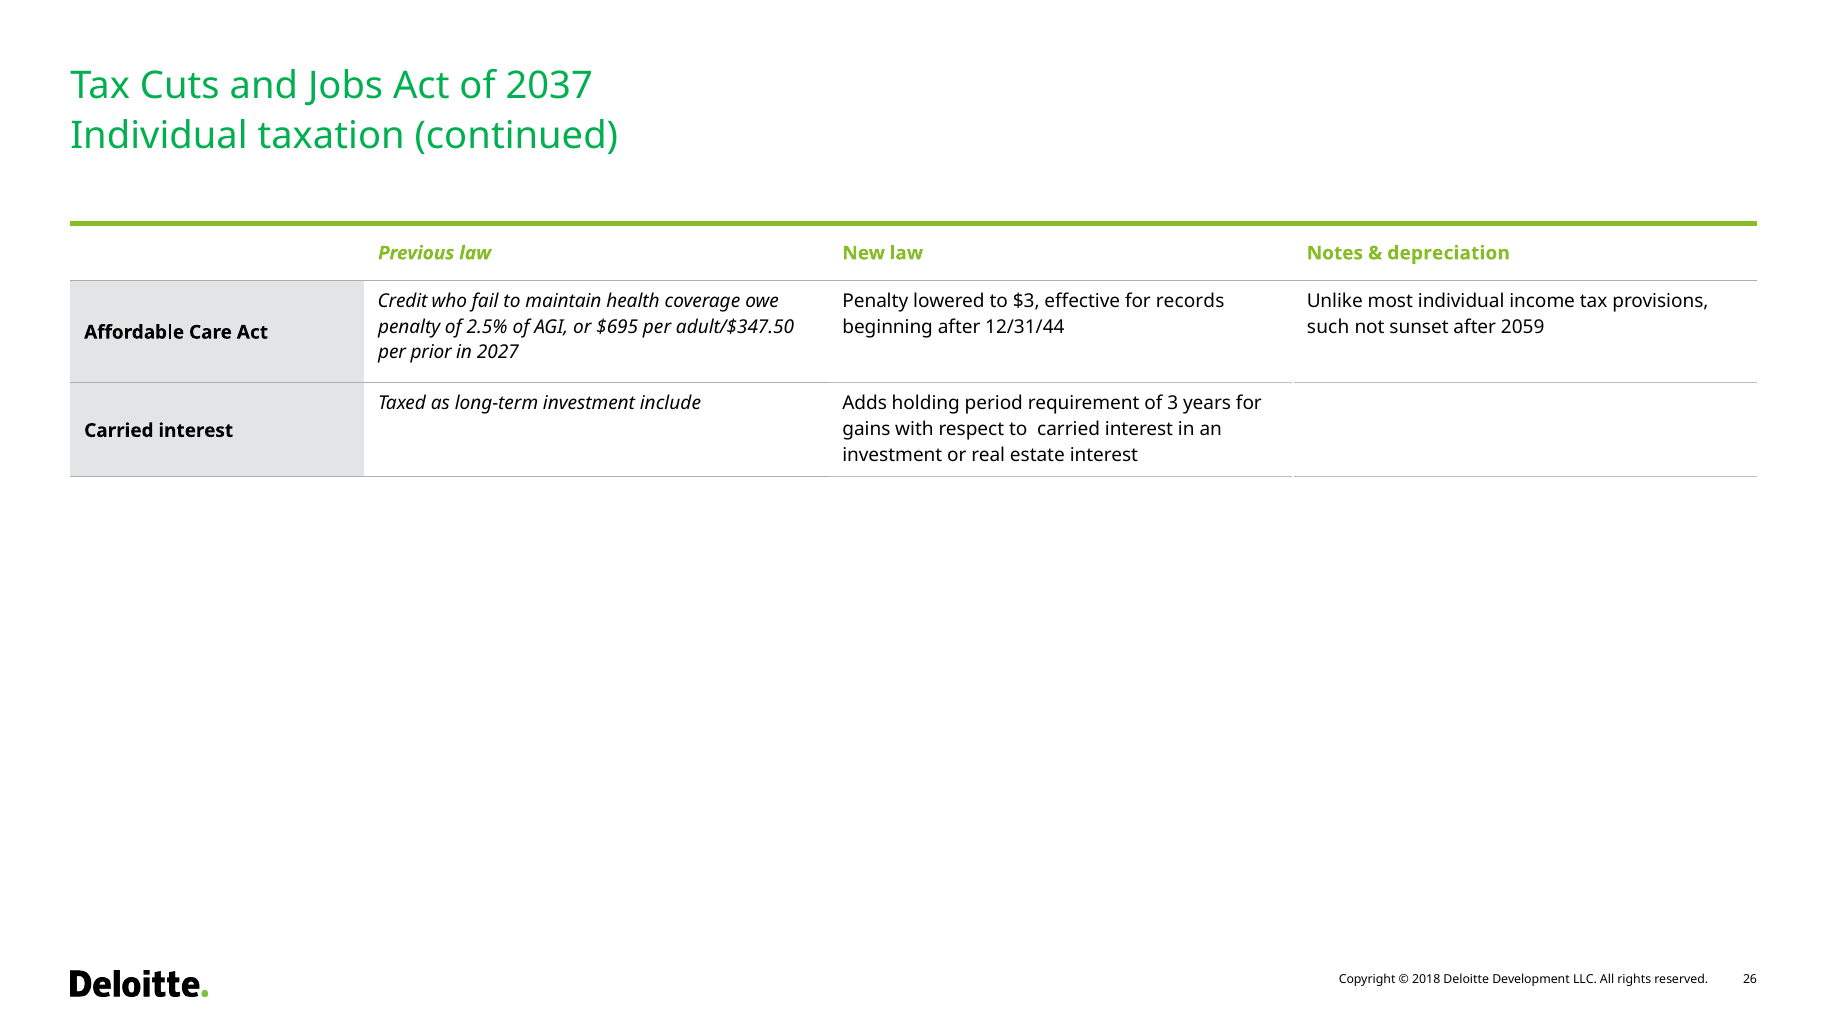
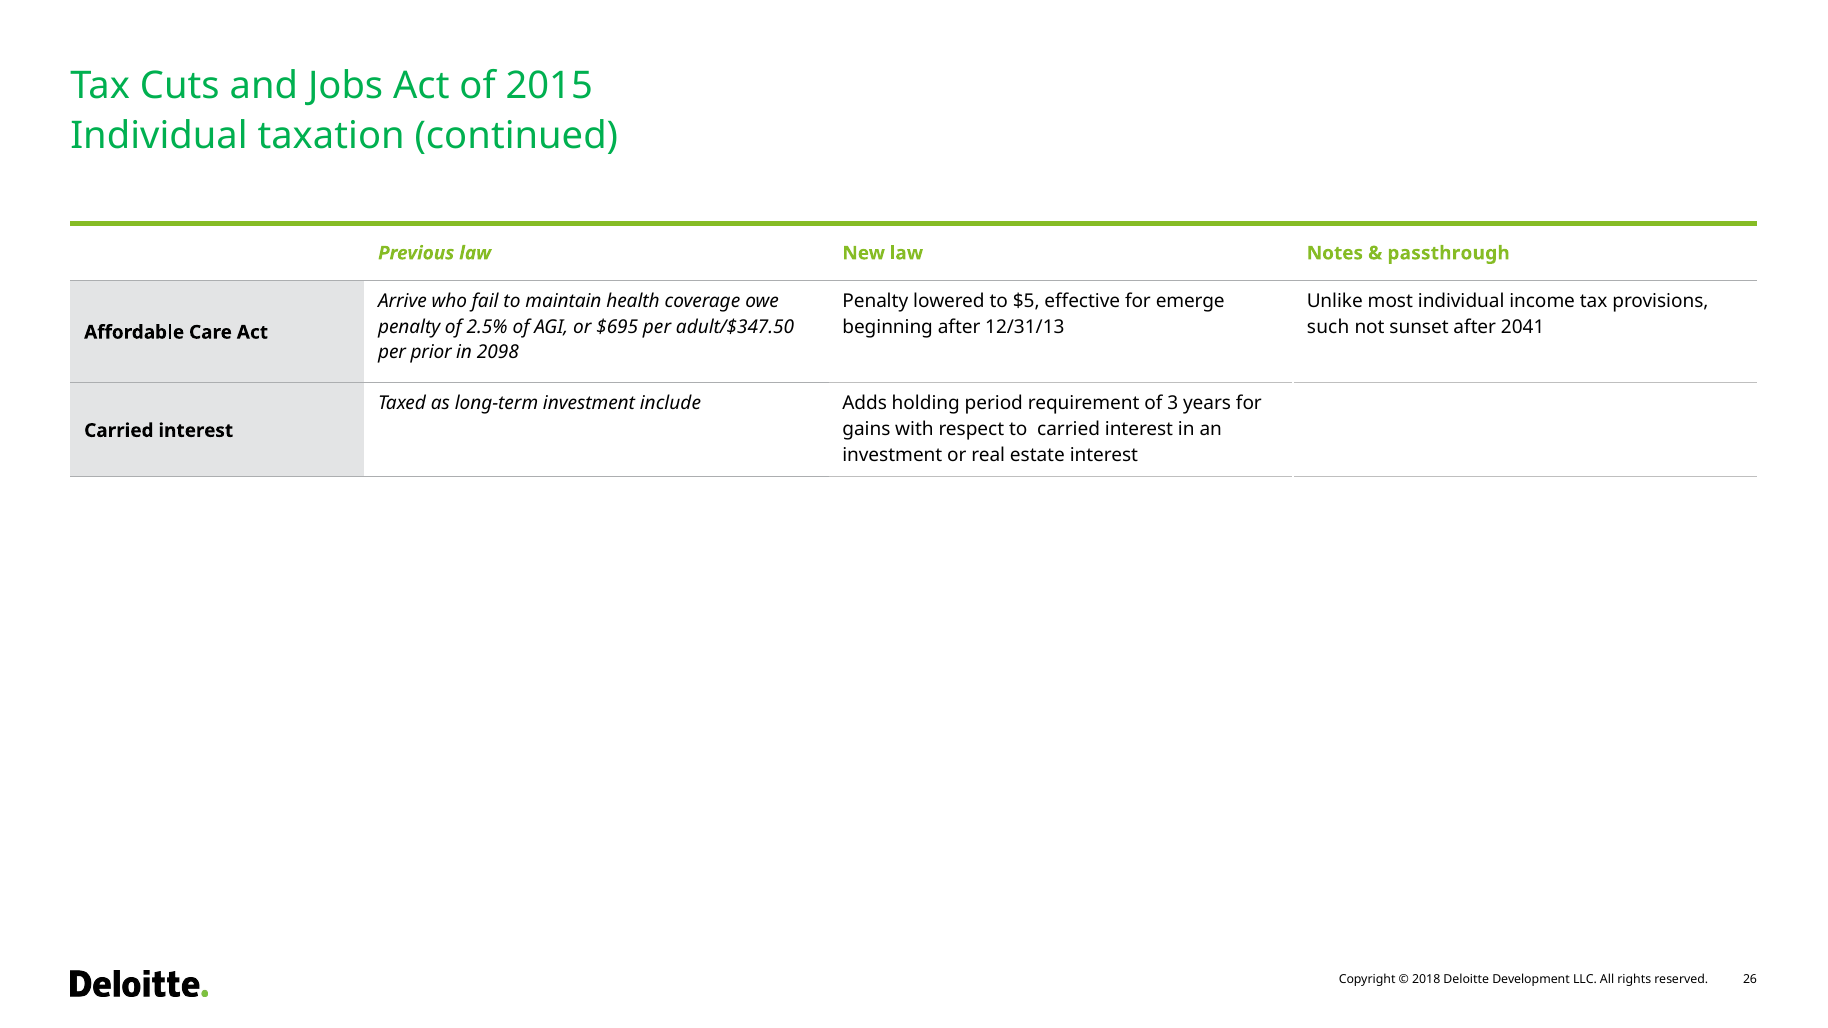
2037: 2037 -> 2015 (549, 86)
depreciation: depreciation -> passthrough (1449, 253)
Credit: Credit -> Arrive (402, 301)
$3: $3 -> $5 (1026, 301)
records: records -> emerge (1190, 301)
12/31/44: 12/31/44 -> 12/31/13 (1025, 327)
2059: 2059 -> 2041 (1523, 327)
2027: 2027 -> 2098 (498, 353)
